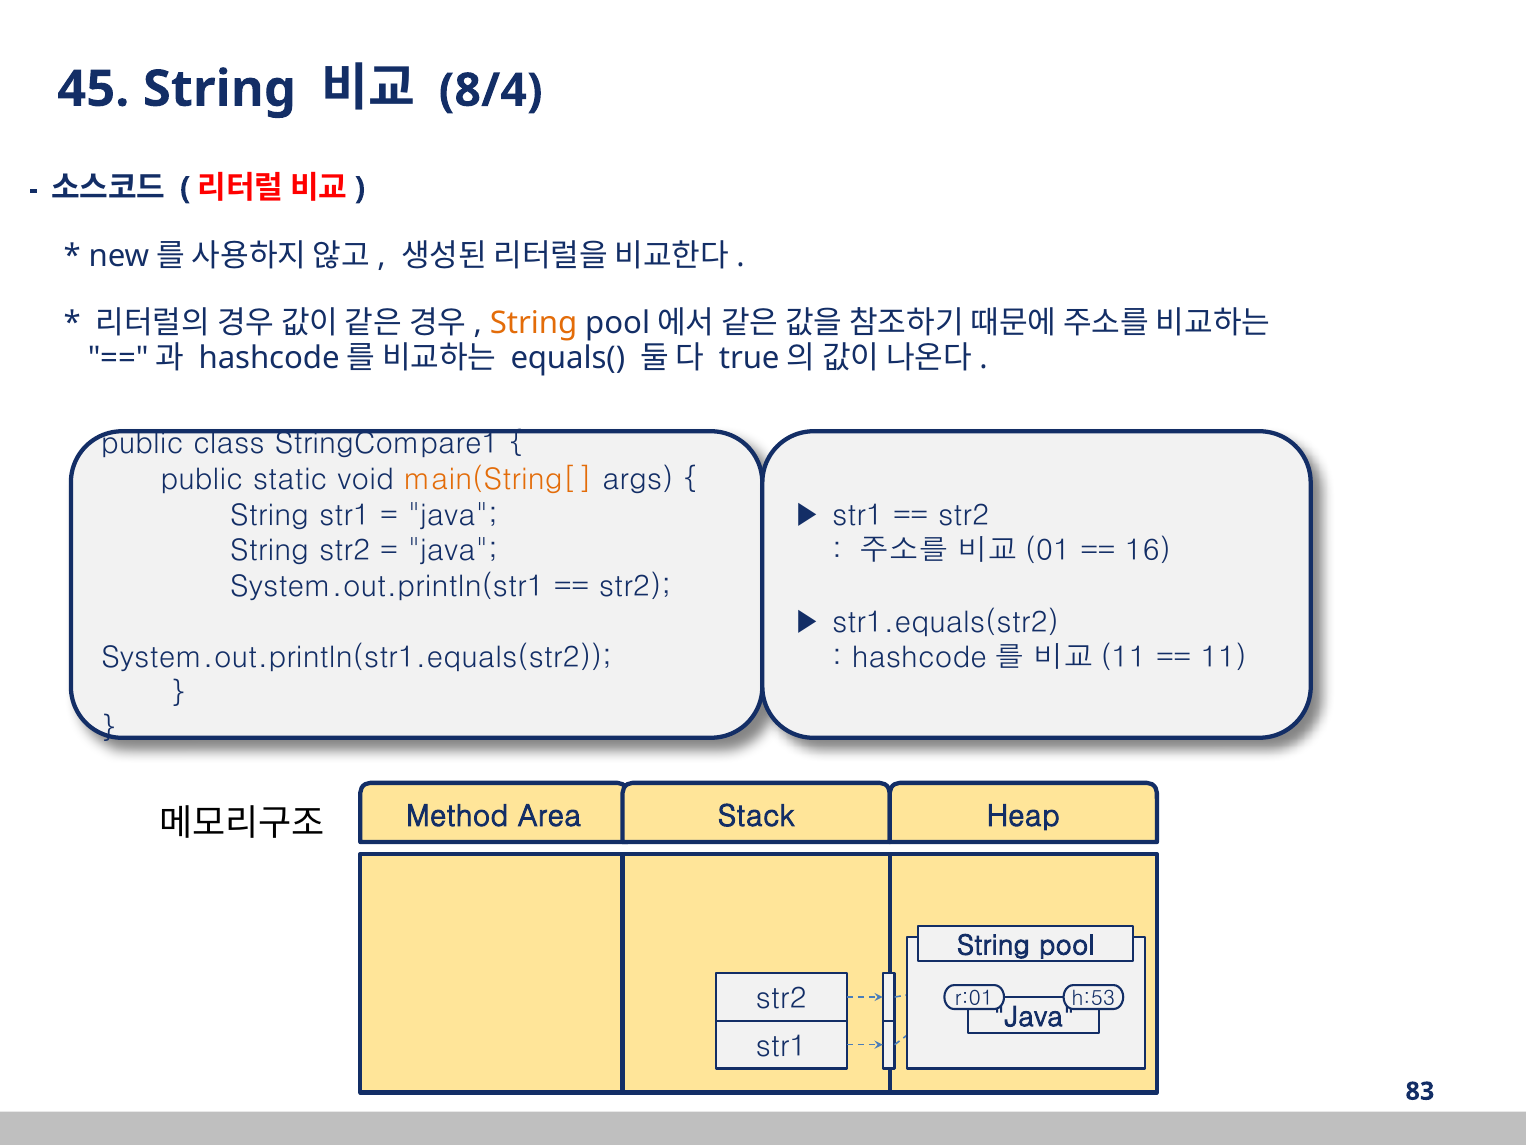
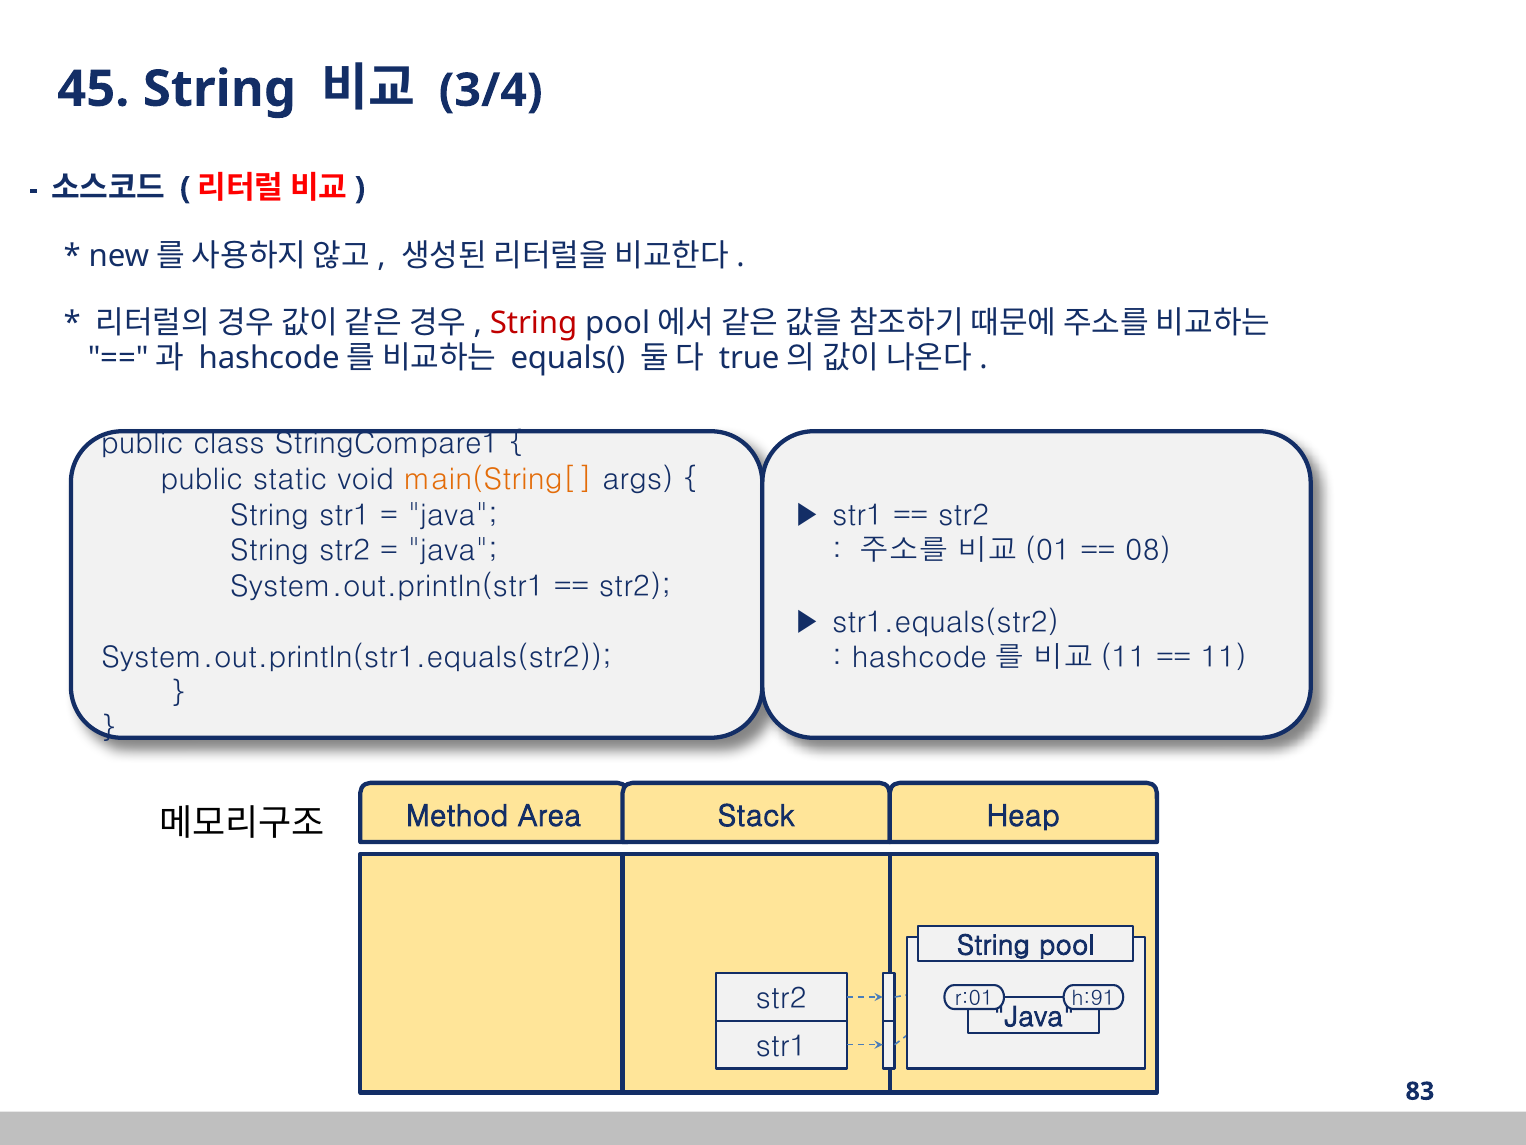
8/4: 8/4 -> 3/4 (491, 90)
String colour: orange -> red (534, 323)
16: 16 -> 08 (1148, 551)
h:53: h:53 -> h:91 (1093, 998)
